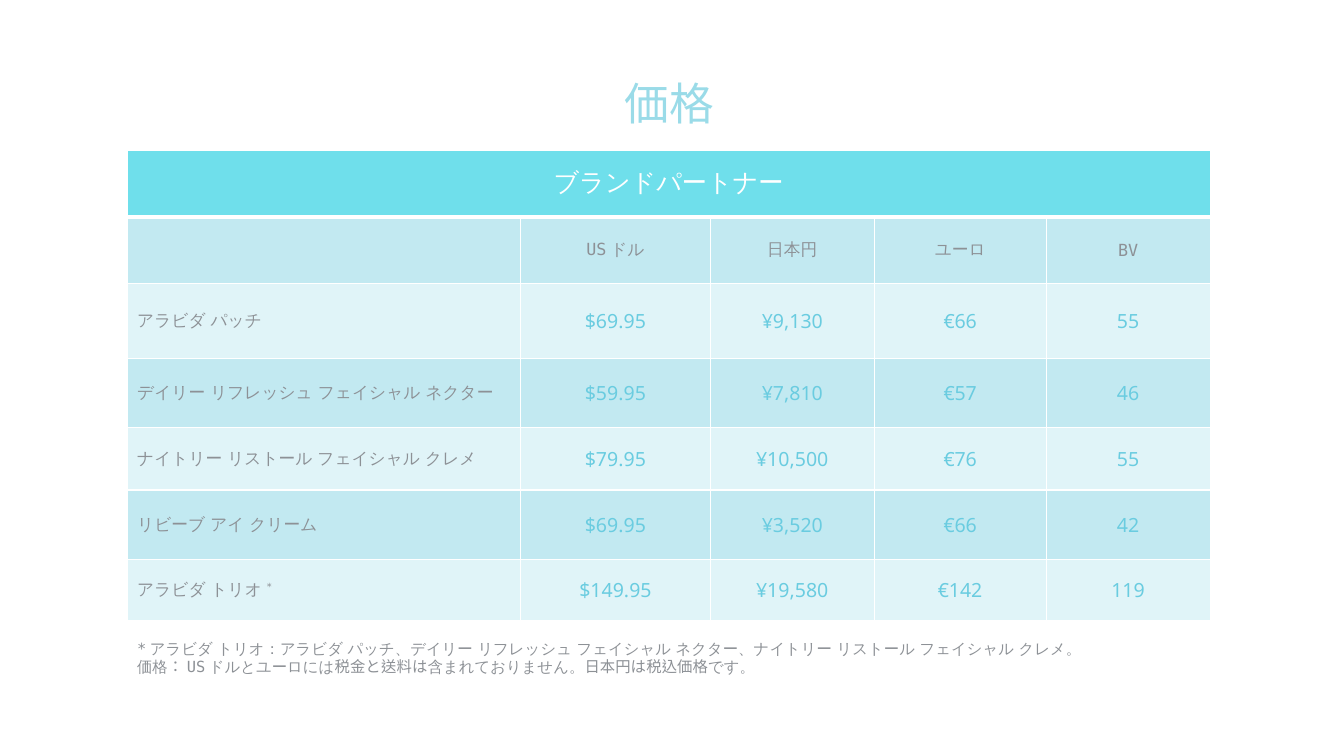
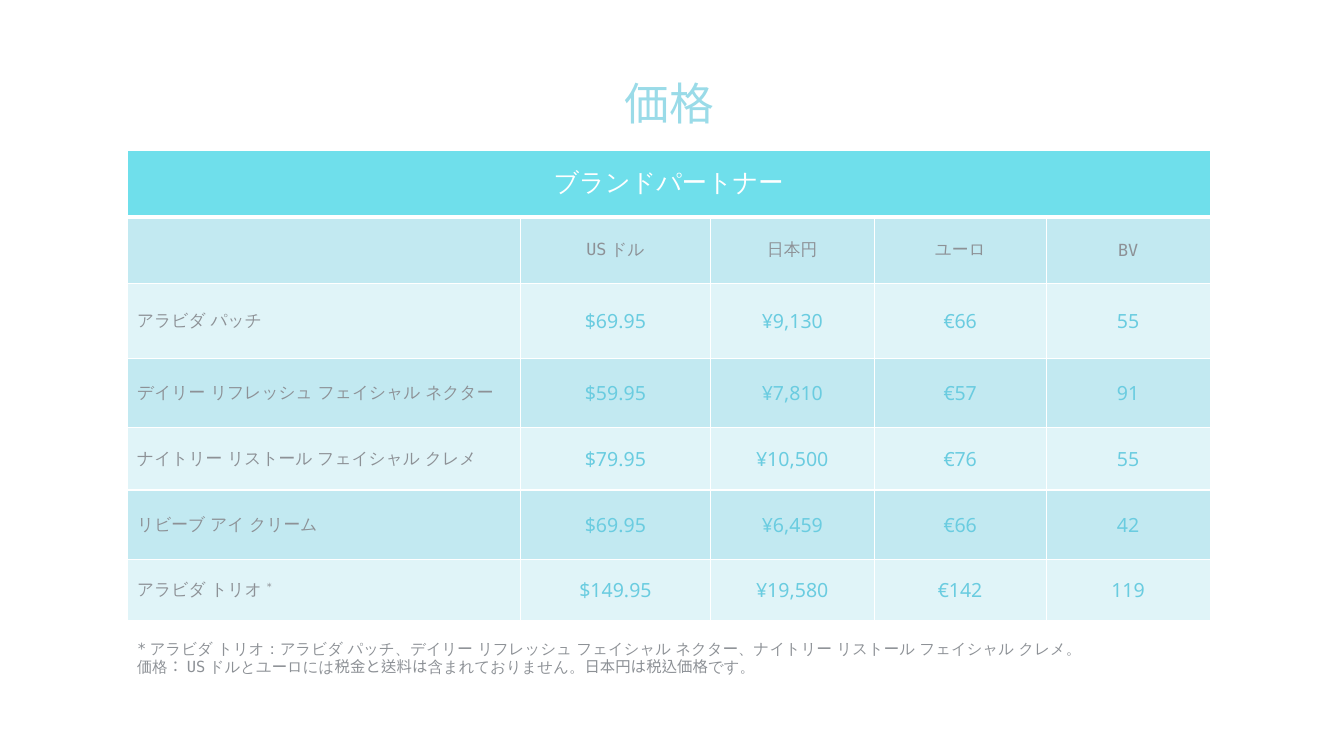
46: 46 -> 91 (1128, 394)
¥3,520: ¥3,520 -> ¥6,459 (792, 526)
